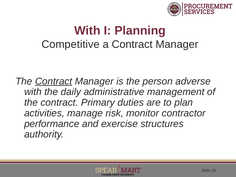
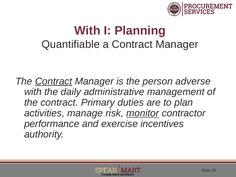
Competitive: Competitive -> Quantifiable (71, 44)
monitor underline: none -> present (143, 113)
structures: structures -> incentives (162, 124)
